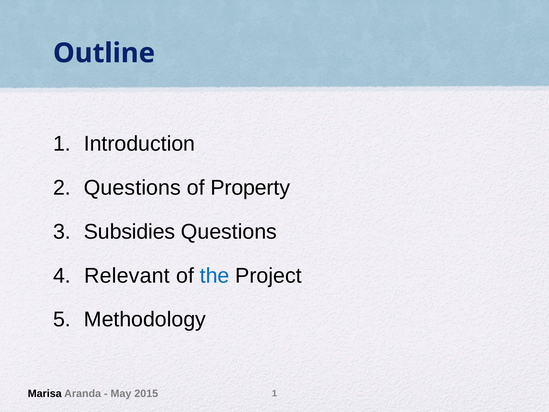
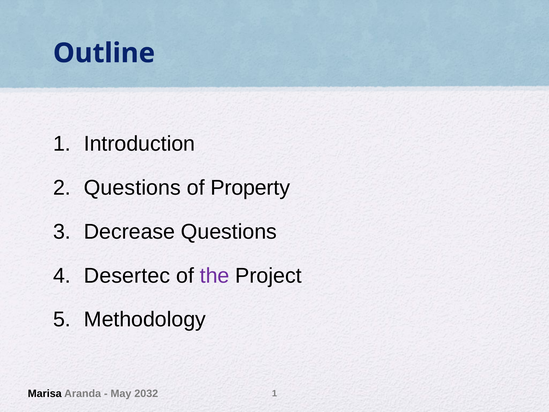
Subsidies: Subsidies -> Decrease (130, 232)
Relevant: Relevant -> Desertec (127, 275)
the colour: blue -> purple (215, 275)
2015: 2015 -> 2032 (146, 393)
